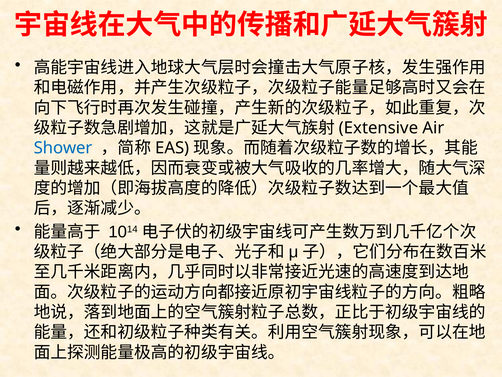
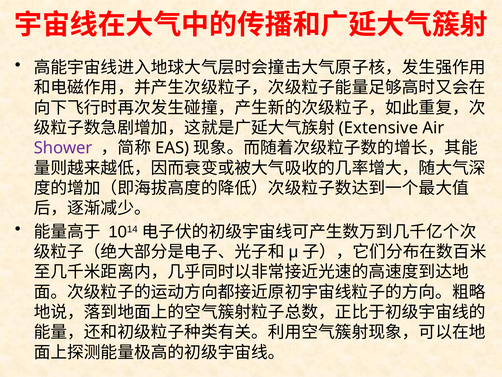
Shower colour: blue -> purple (63, 148)
